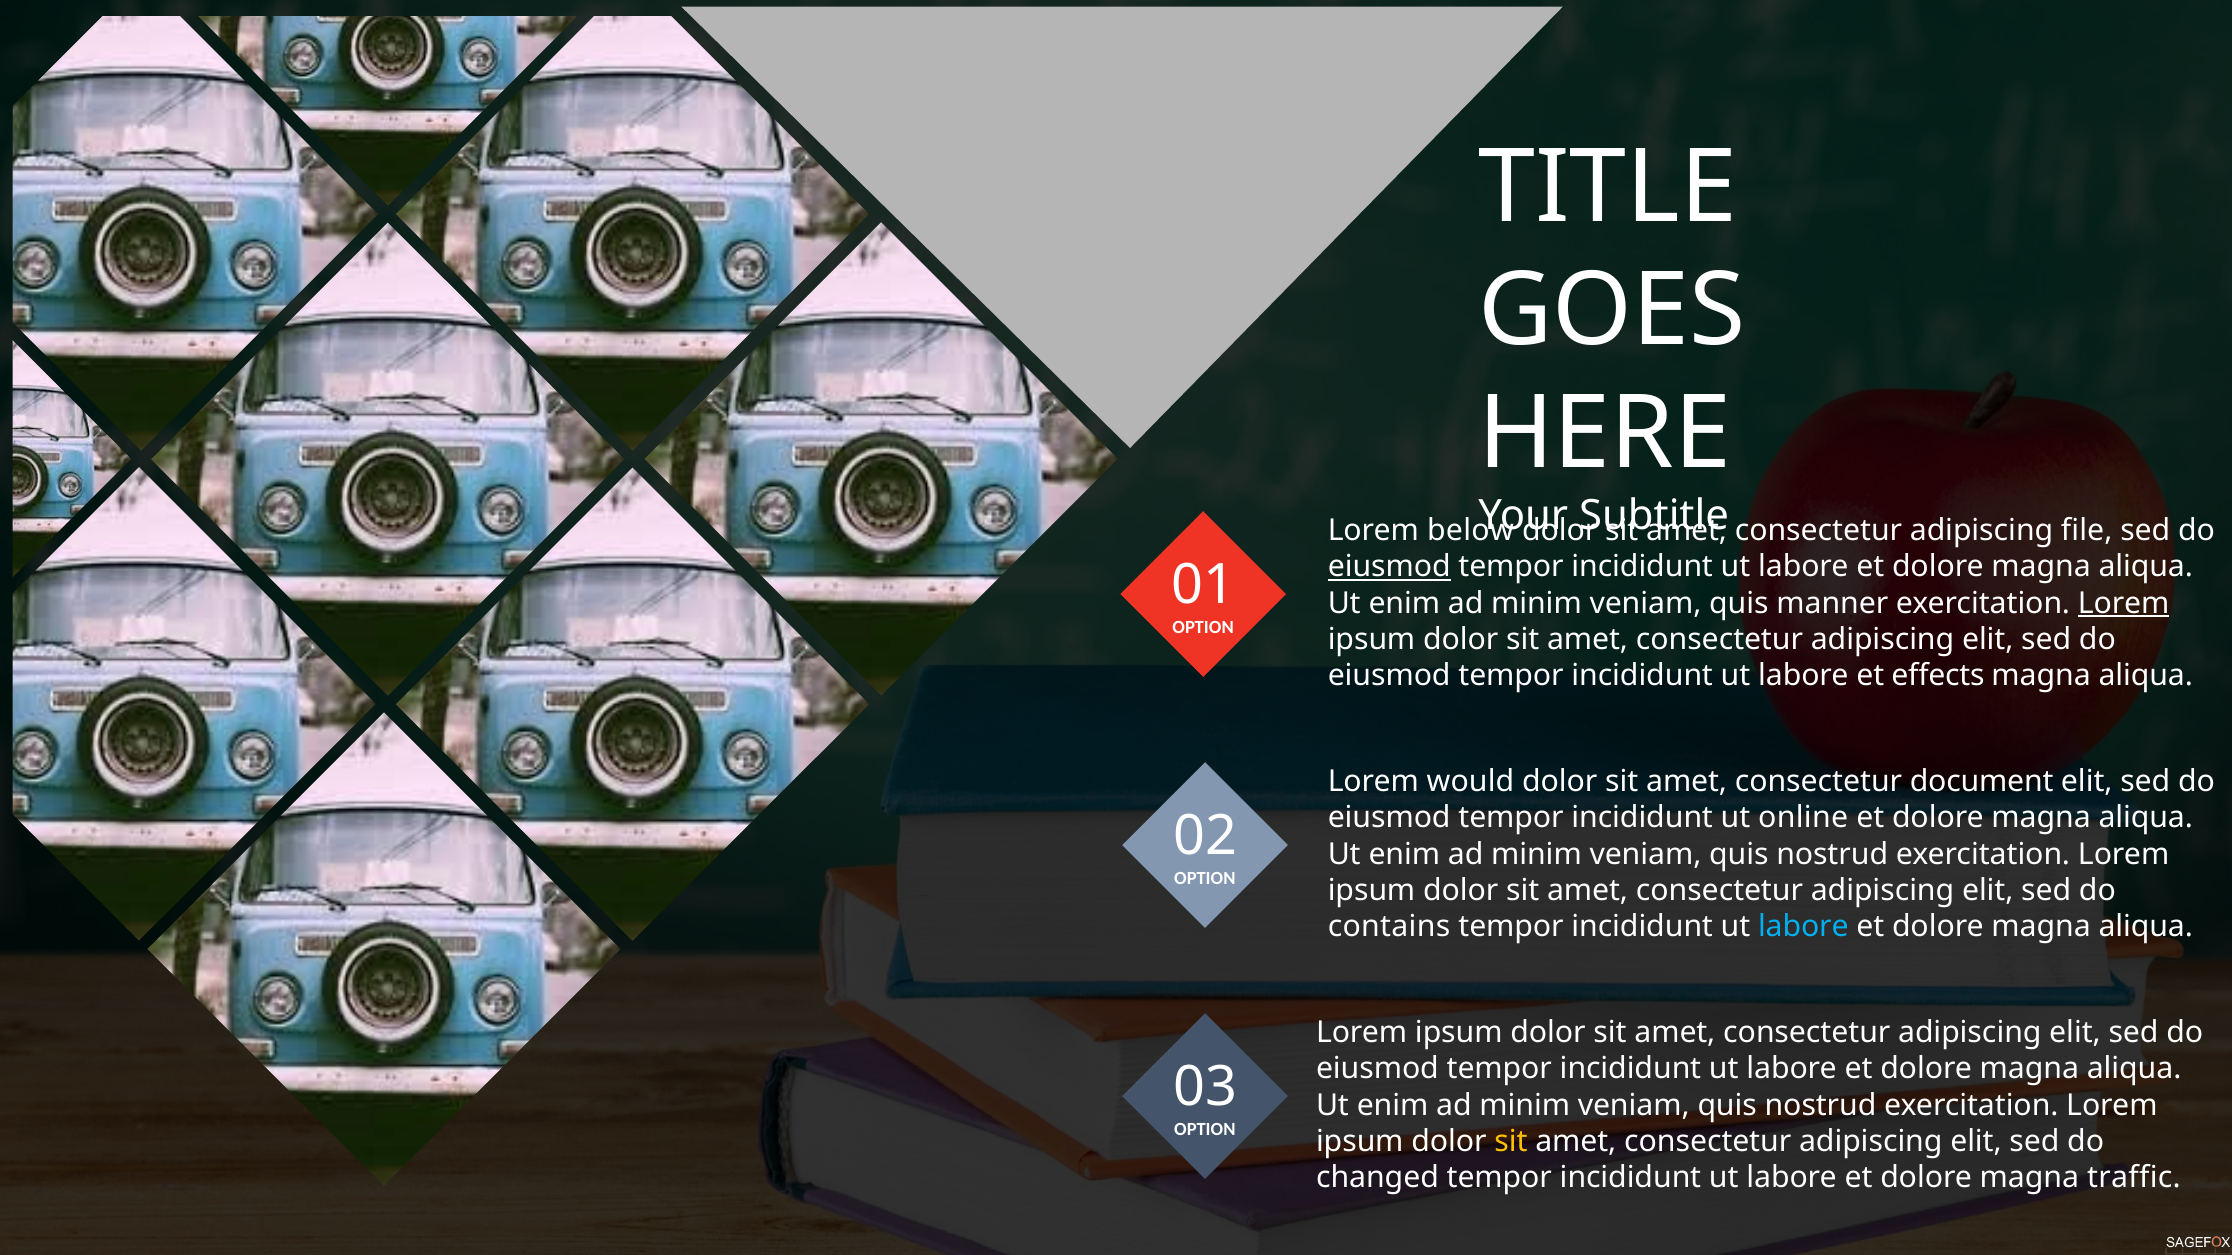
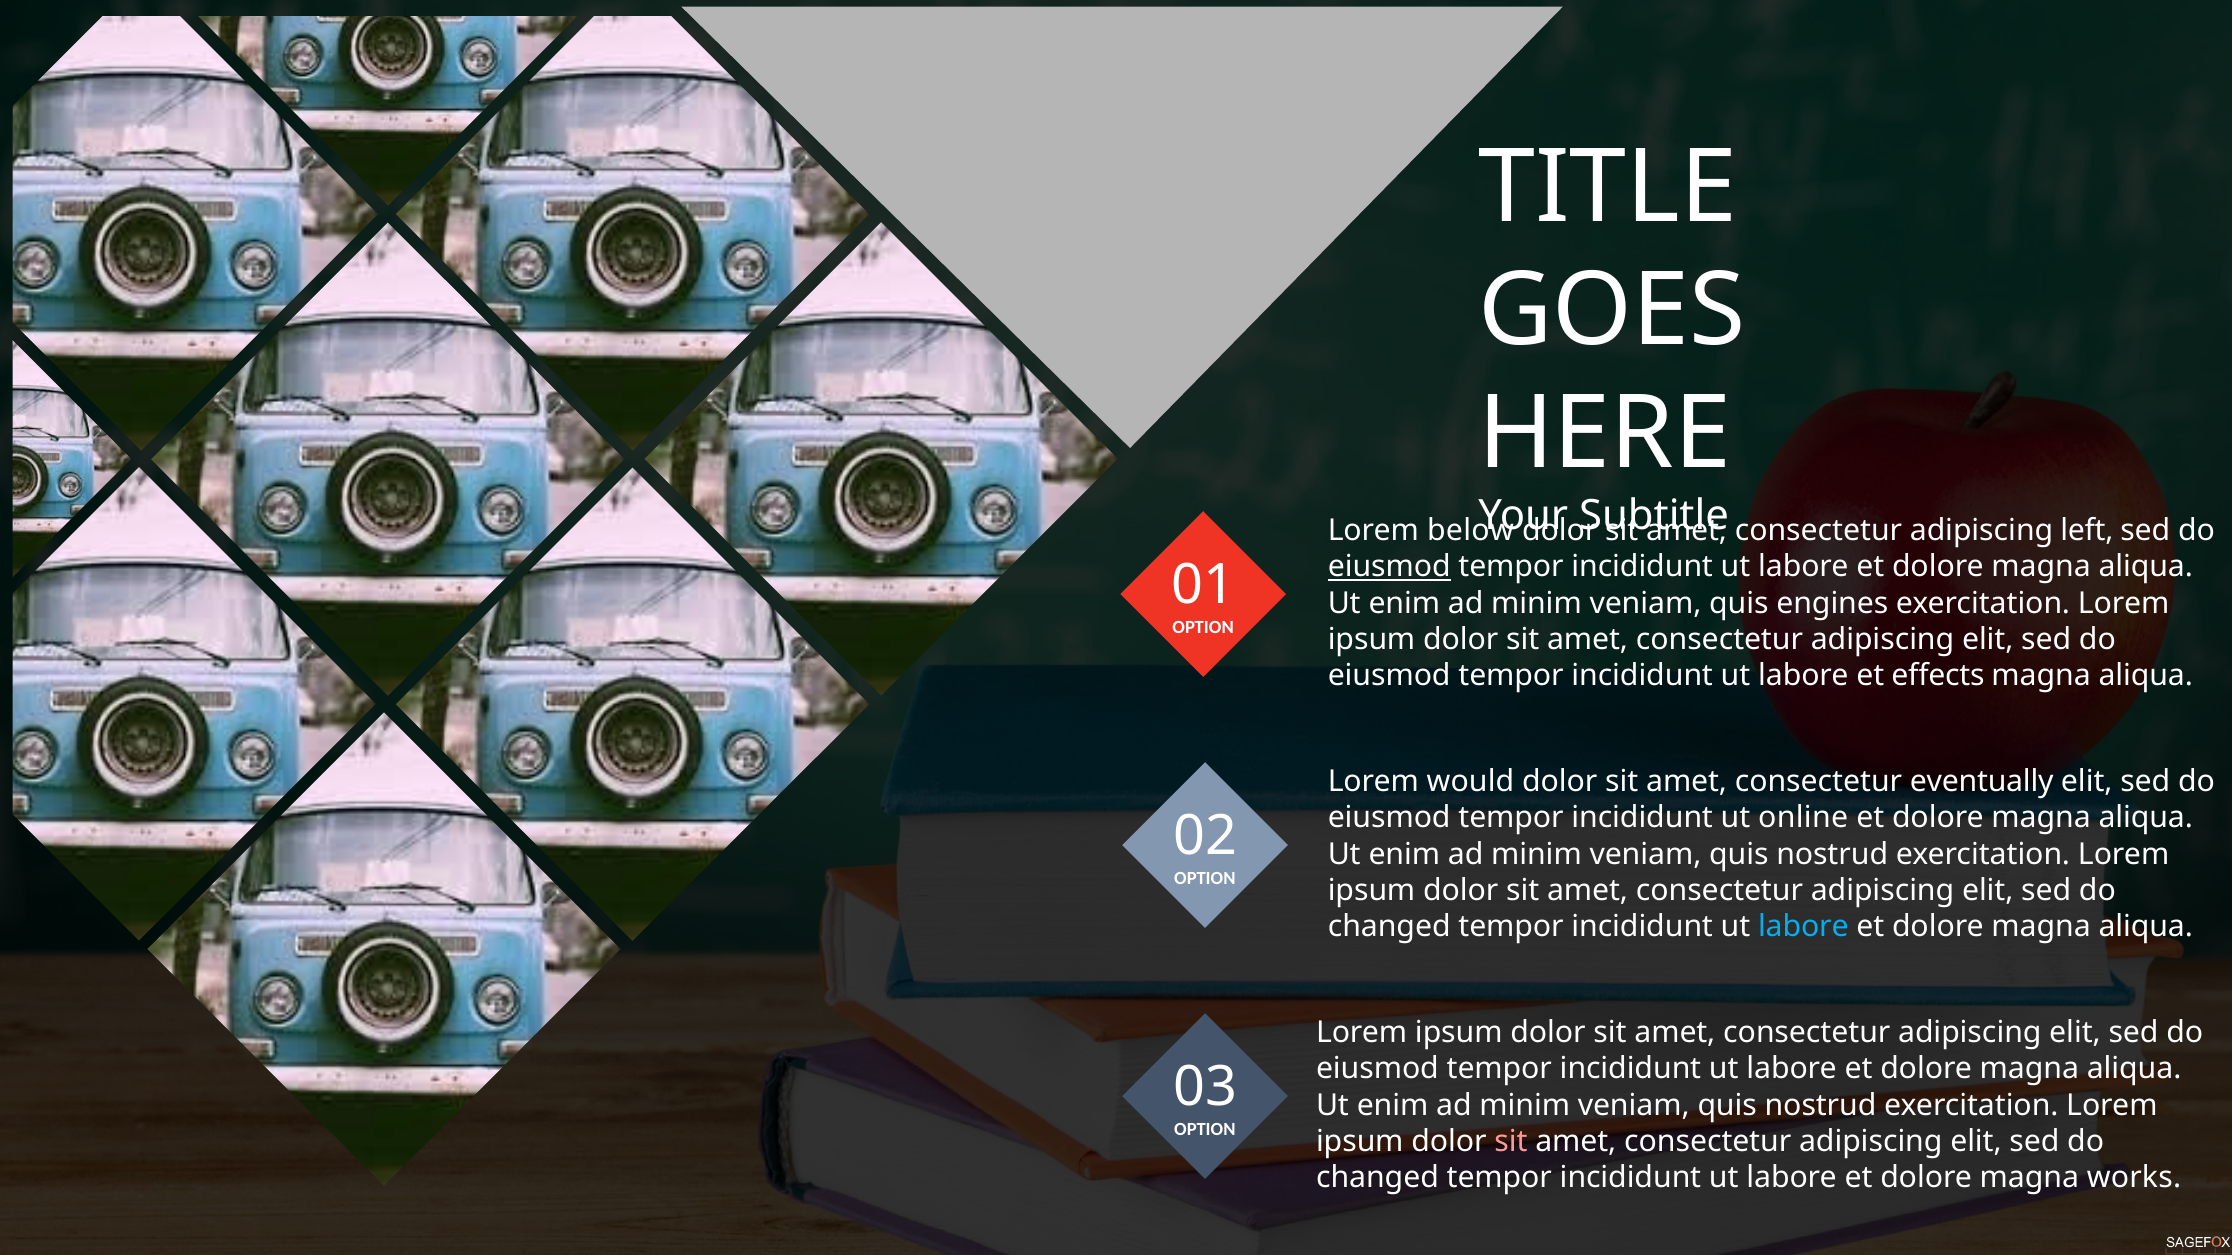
file: file -> left (2087, 531)
manner: manner -> engines (1832, 603)
Lorem underline: present -> none (2124, 603)
document: document -> eventually (1982, 782)
contains: contains -> changed (1389, 927)
sit colour: yellow -> pink (1511, 1142)
traffic: traffic -> works (2134, 1178)
